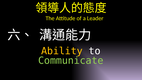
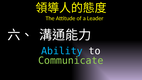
Ability colour: yellow -> light blue (62, 51)
